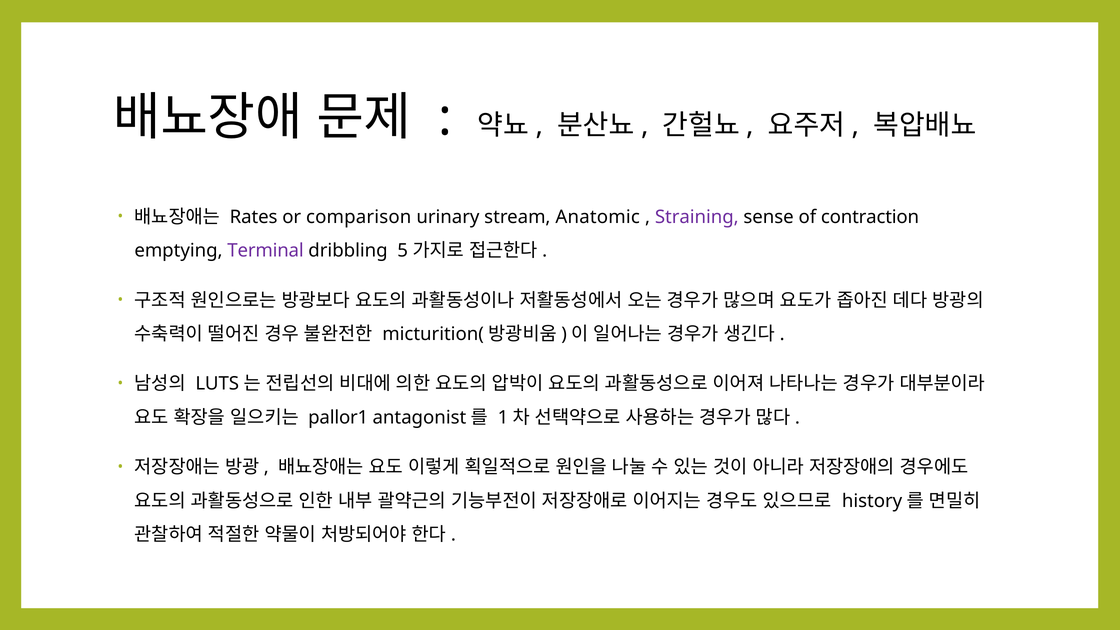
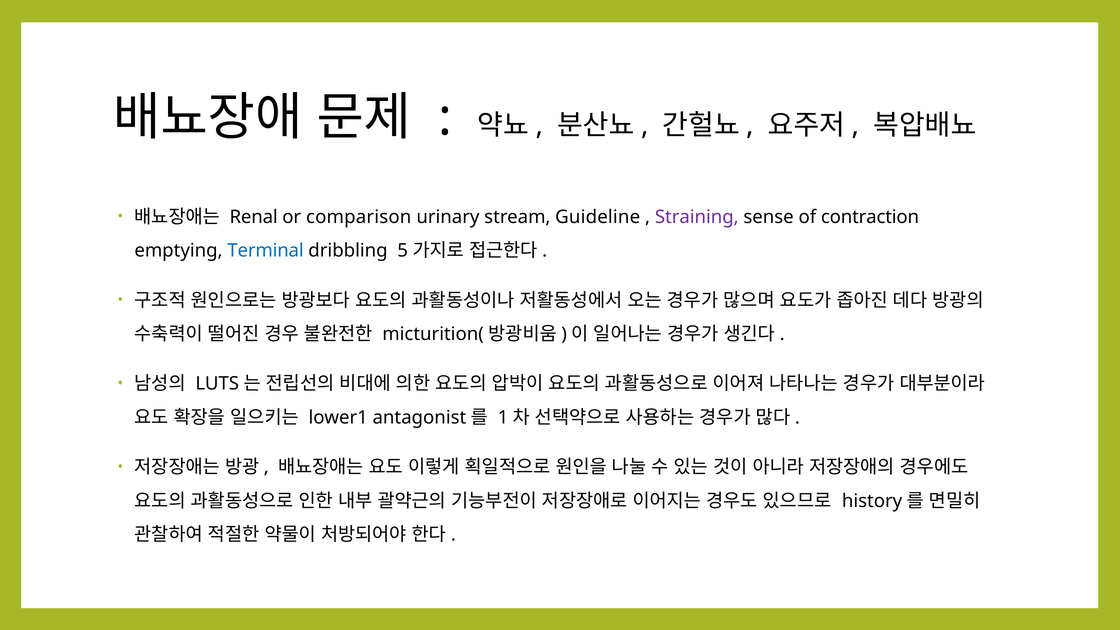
Rates: Rates -> Renal (254, 217)
Anatomic: Anatomic -> Guideline (598, 217)
Terminal colour: purple -> blue (266, 250)
pallor1: pallor1 -> lower1 (338, 417)
